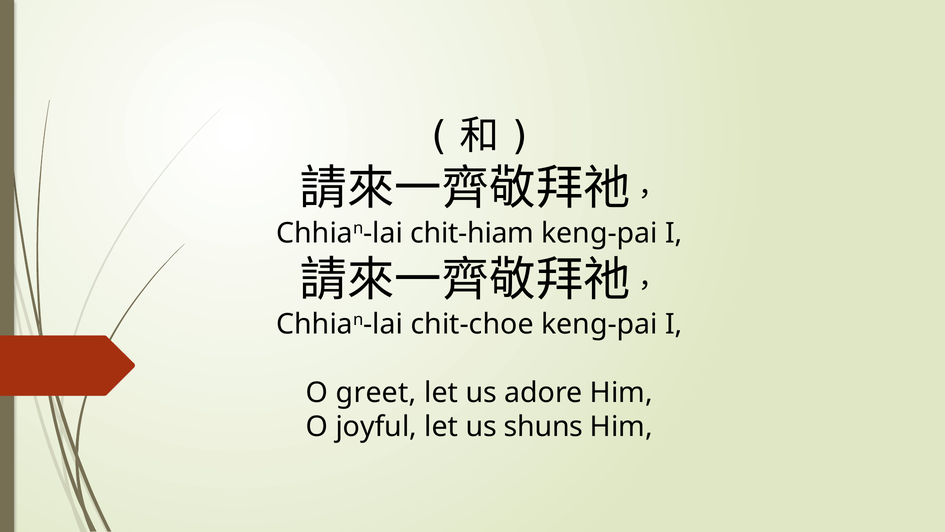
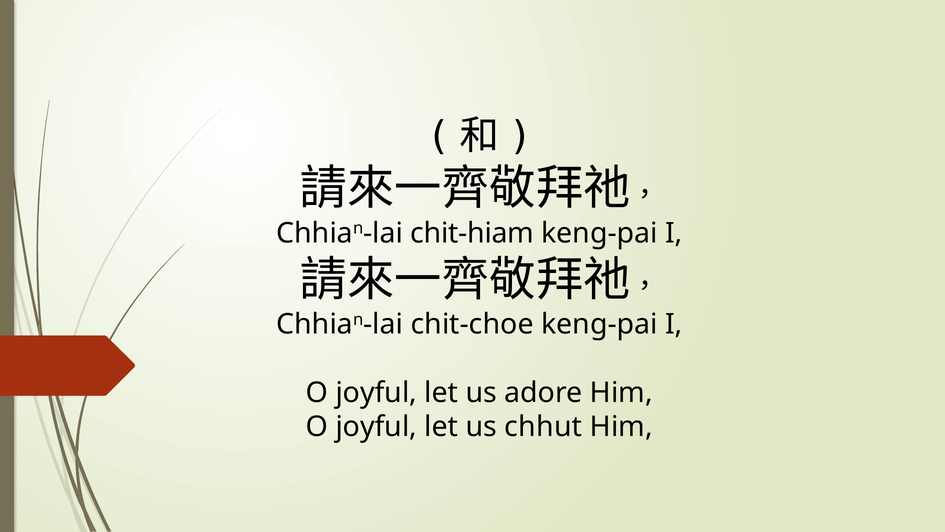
greet: greet -> joyful (376, 392)
shuns: shuns -> chhut (543, 427)
